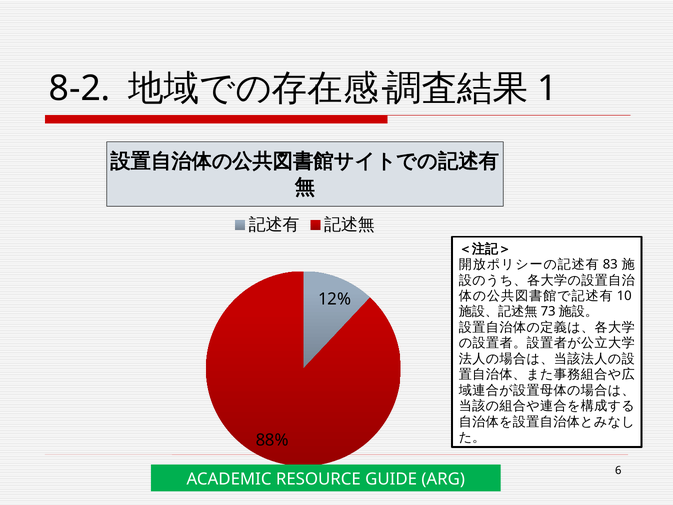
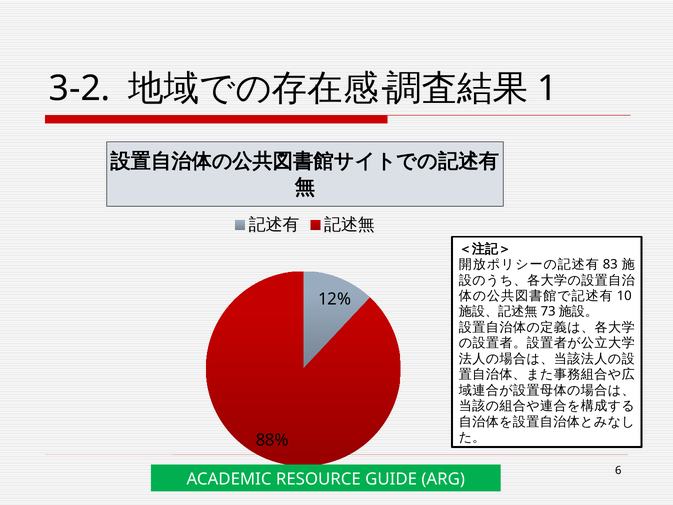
8-2: 8-2 -> 3-2 (80, 88)
